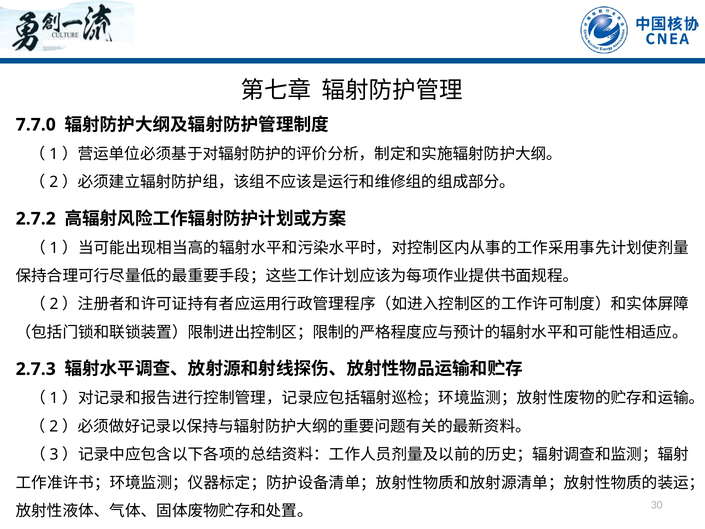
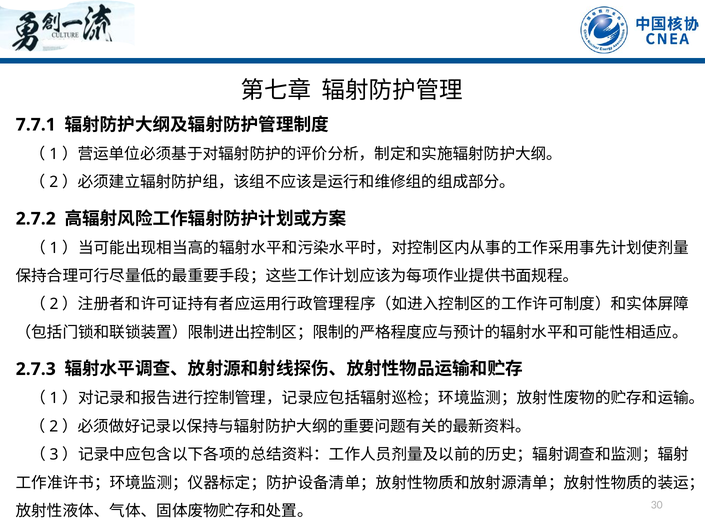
7.7.0: 7.7.0 -> 7.7.1 (36, 125)
